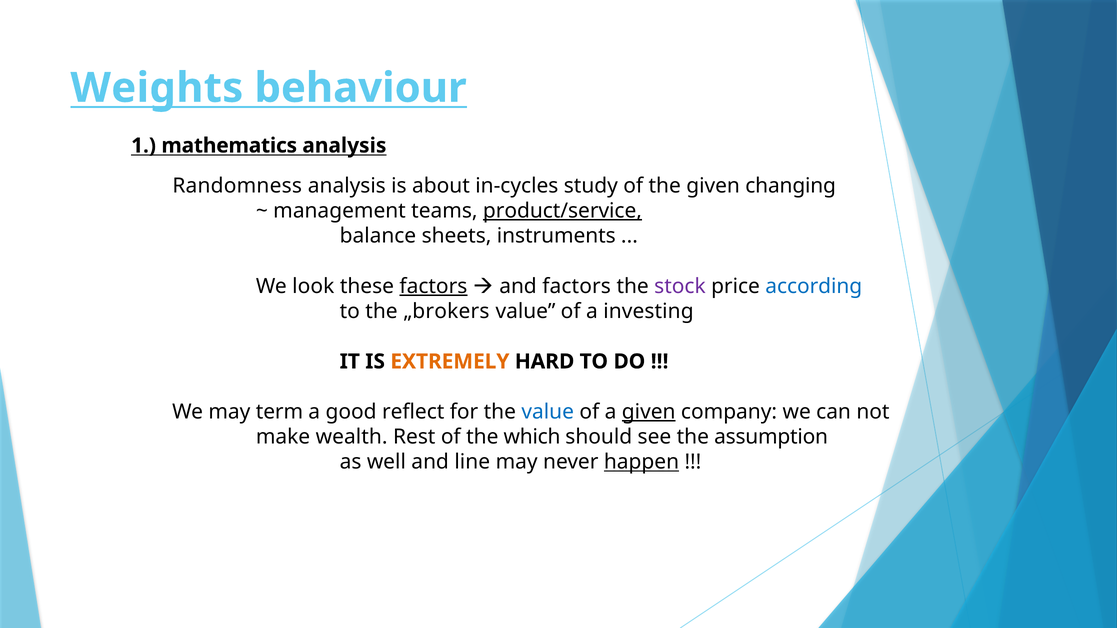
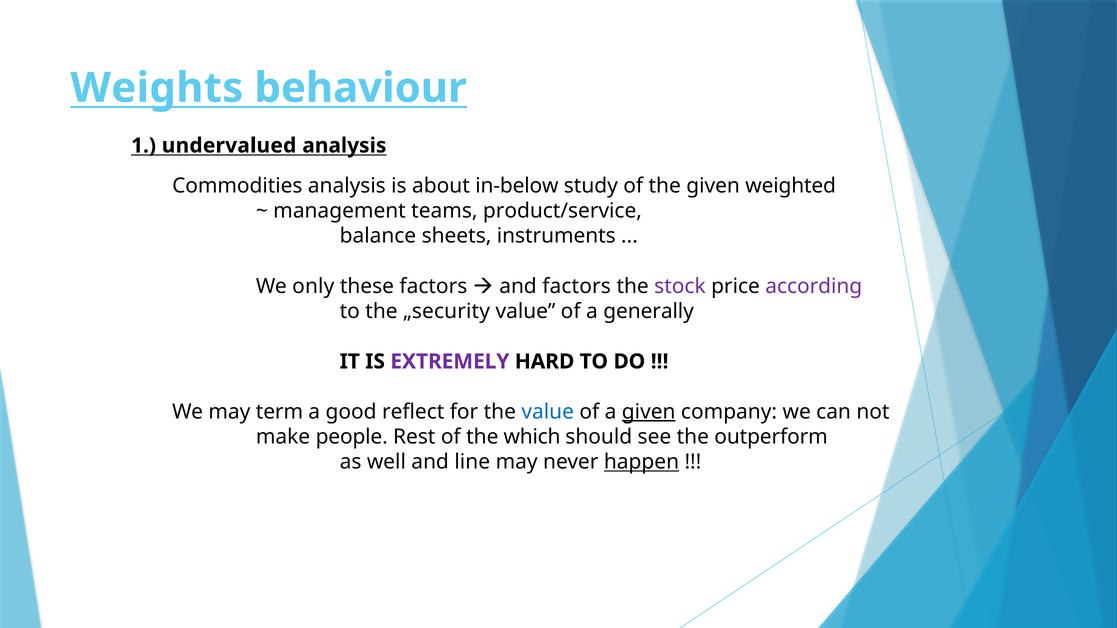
mathematics: mathematics -> undervalued (229, 146)
Randomness: Randomness -> Commodities (237, 186)
in-cycles: in-cycles -> in-below (517, 186)
changing: changing -> weighted (791, 186)
product/service underline: present -> none (562, 211)
look: look -> only (313, 286)
factors underline: present -> none (433, 286)
according colour: blue -> purple (814, 286)
„brokers: „brokers -> „security (447, 311)
investing: investing -> generally (649, 311)
EXTREMELY colour: orange -> purple (450, 362)
wealth: wealth -> people (352, 437)
assumption: assumption -> outperform (771, 437)
